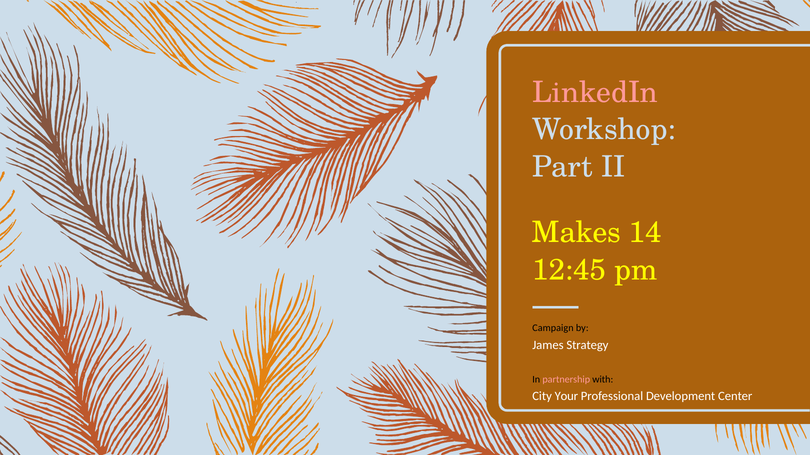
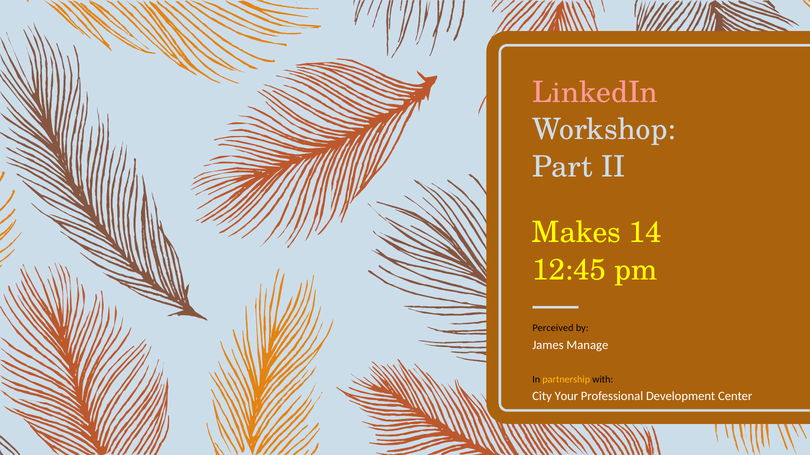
Campaign: Campaign -> Perceived (553, 328)
Strategy: Strategy -> Manage (587, 346)
partnership colour: pink -> yellow (566, 380)
